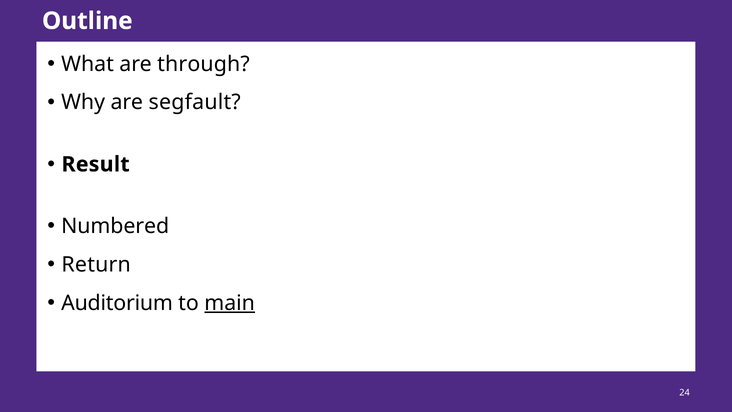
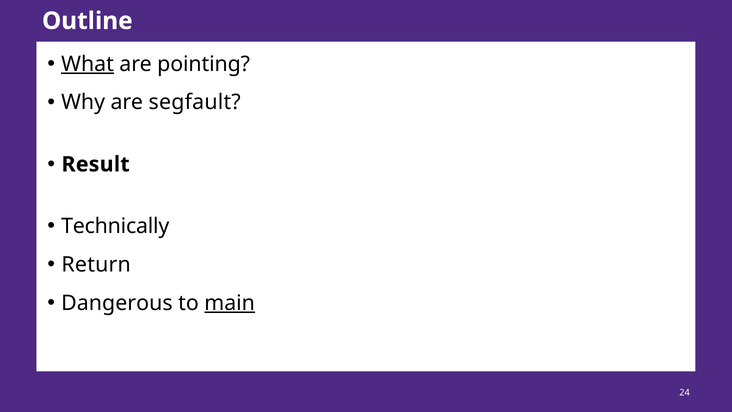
What underline: none -> present (88, 64)
through: through -> pointing (204, 64)
Numbered: Numbered -> Technically (115, 226)
Auditorium: Auditorium -> Dangerous (117, 303)
